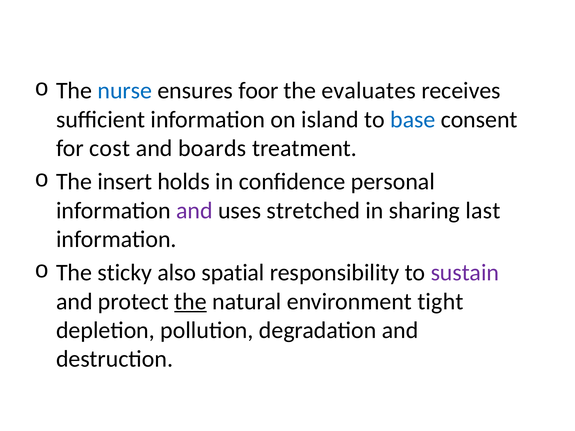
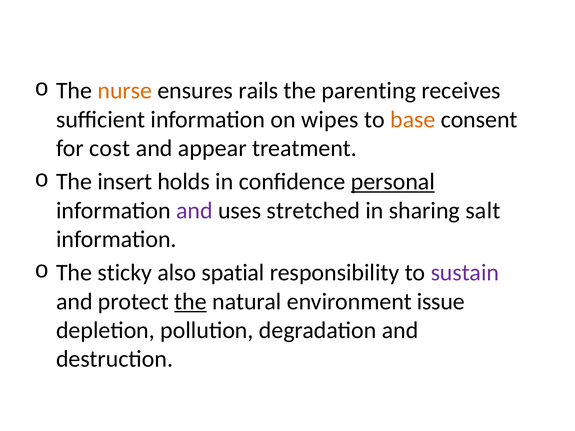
nurse colour: blue -> orange (125, 91)
foor: foor -> rails (258, 91)
evaluates: evaluates -> parenting (369, 91)
island: island -> wipes (330, 120)
base colour: blue -> orange (413, 120)
boards: boards -> appear (212, 148)
personal underline: none -> present (393, 182)
last: last -> salt (483, 211)
tight: tight -> issue (441, 302)
